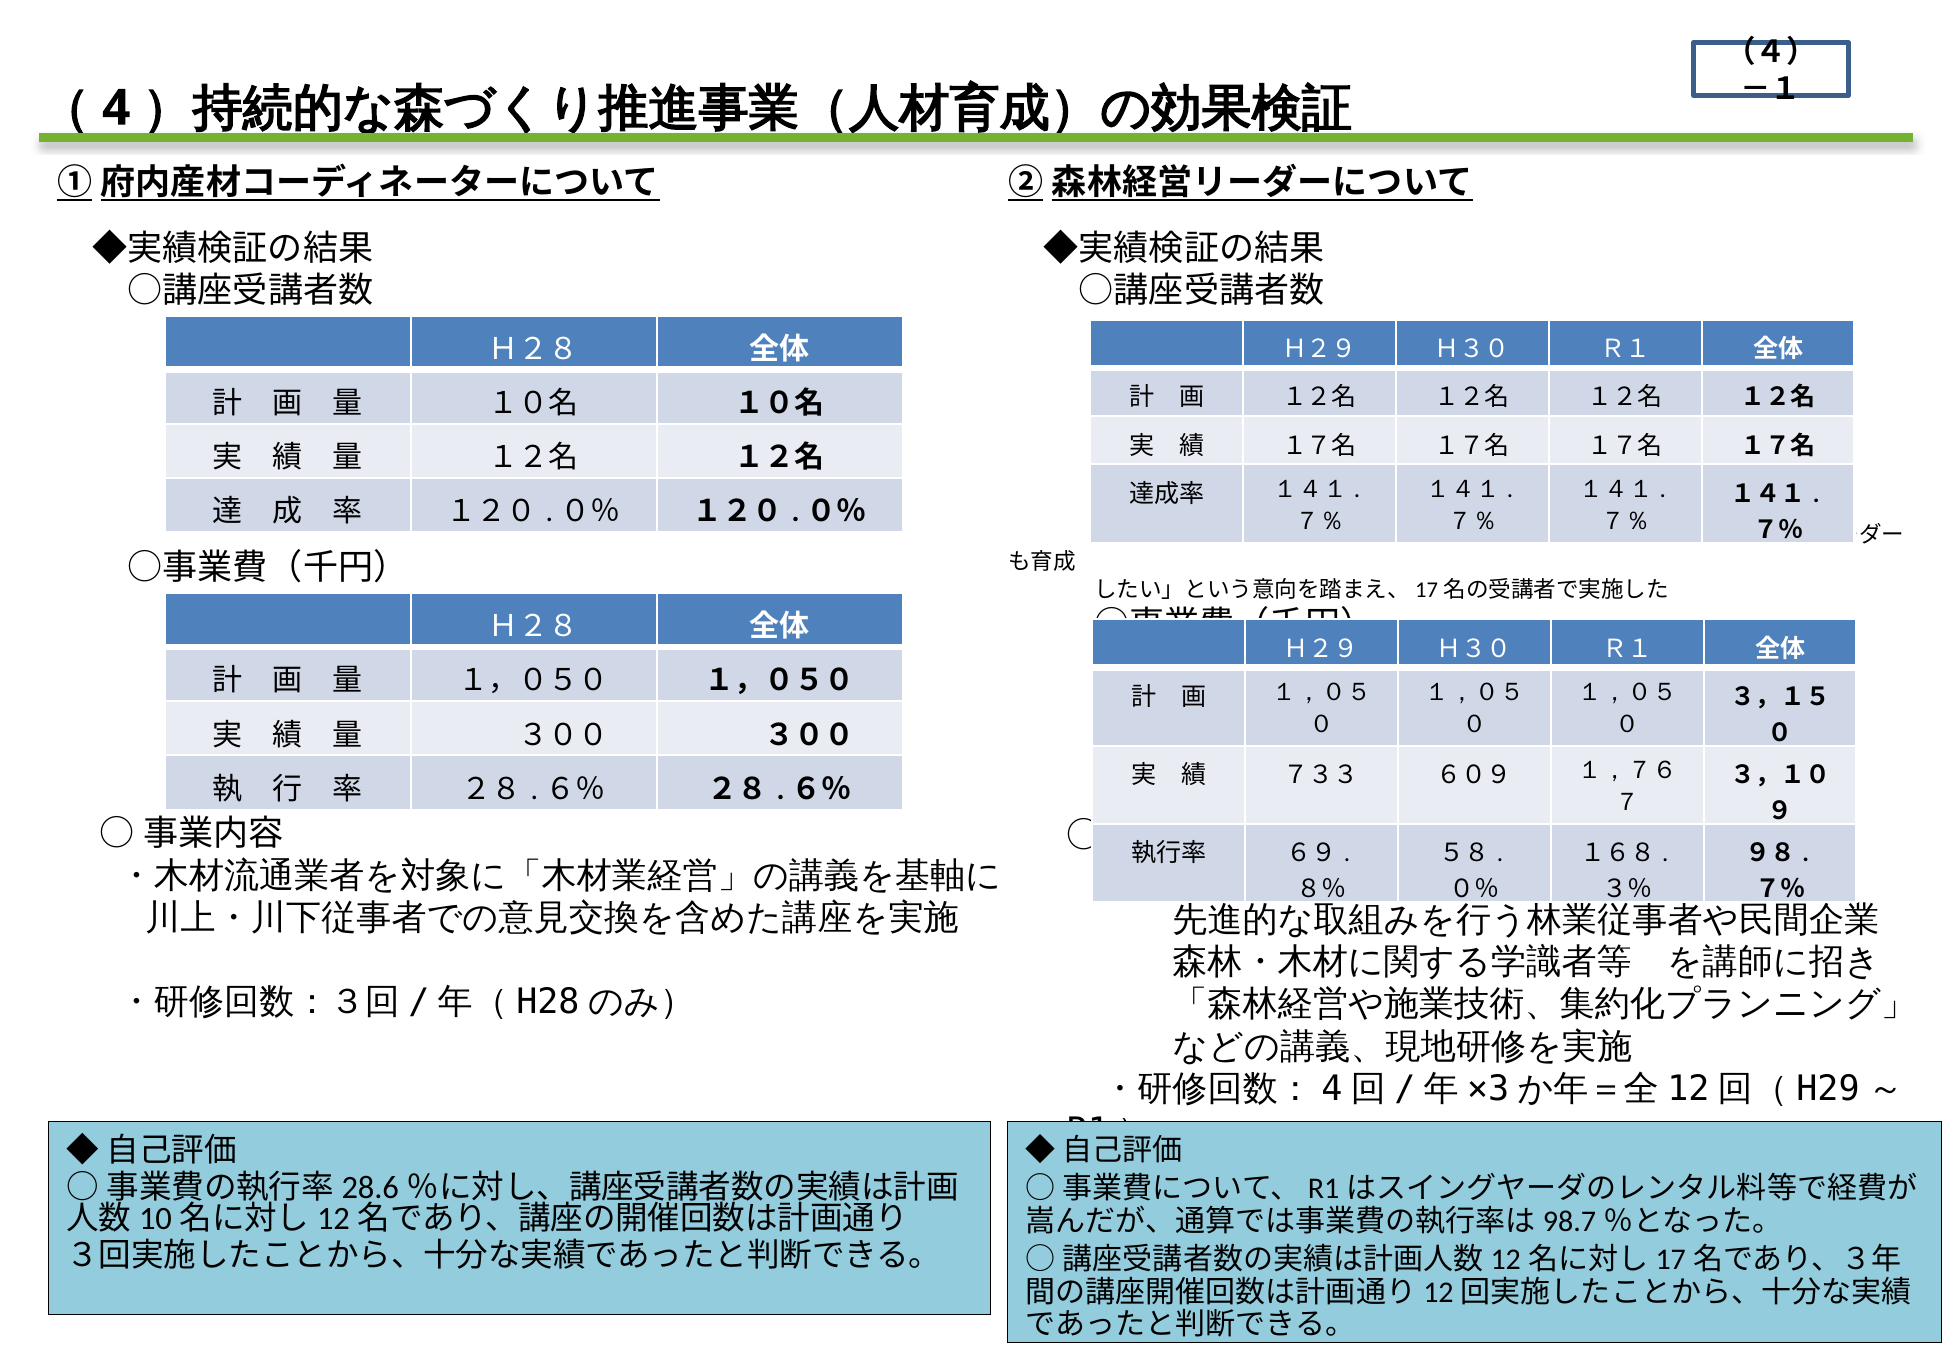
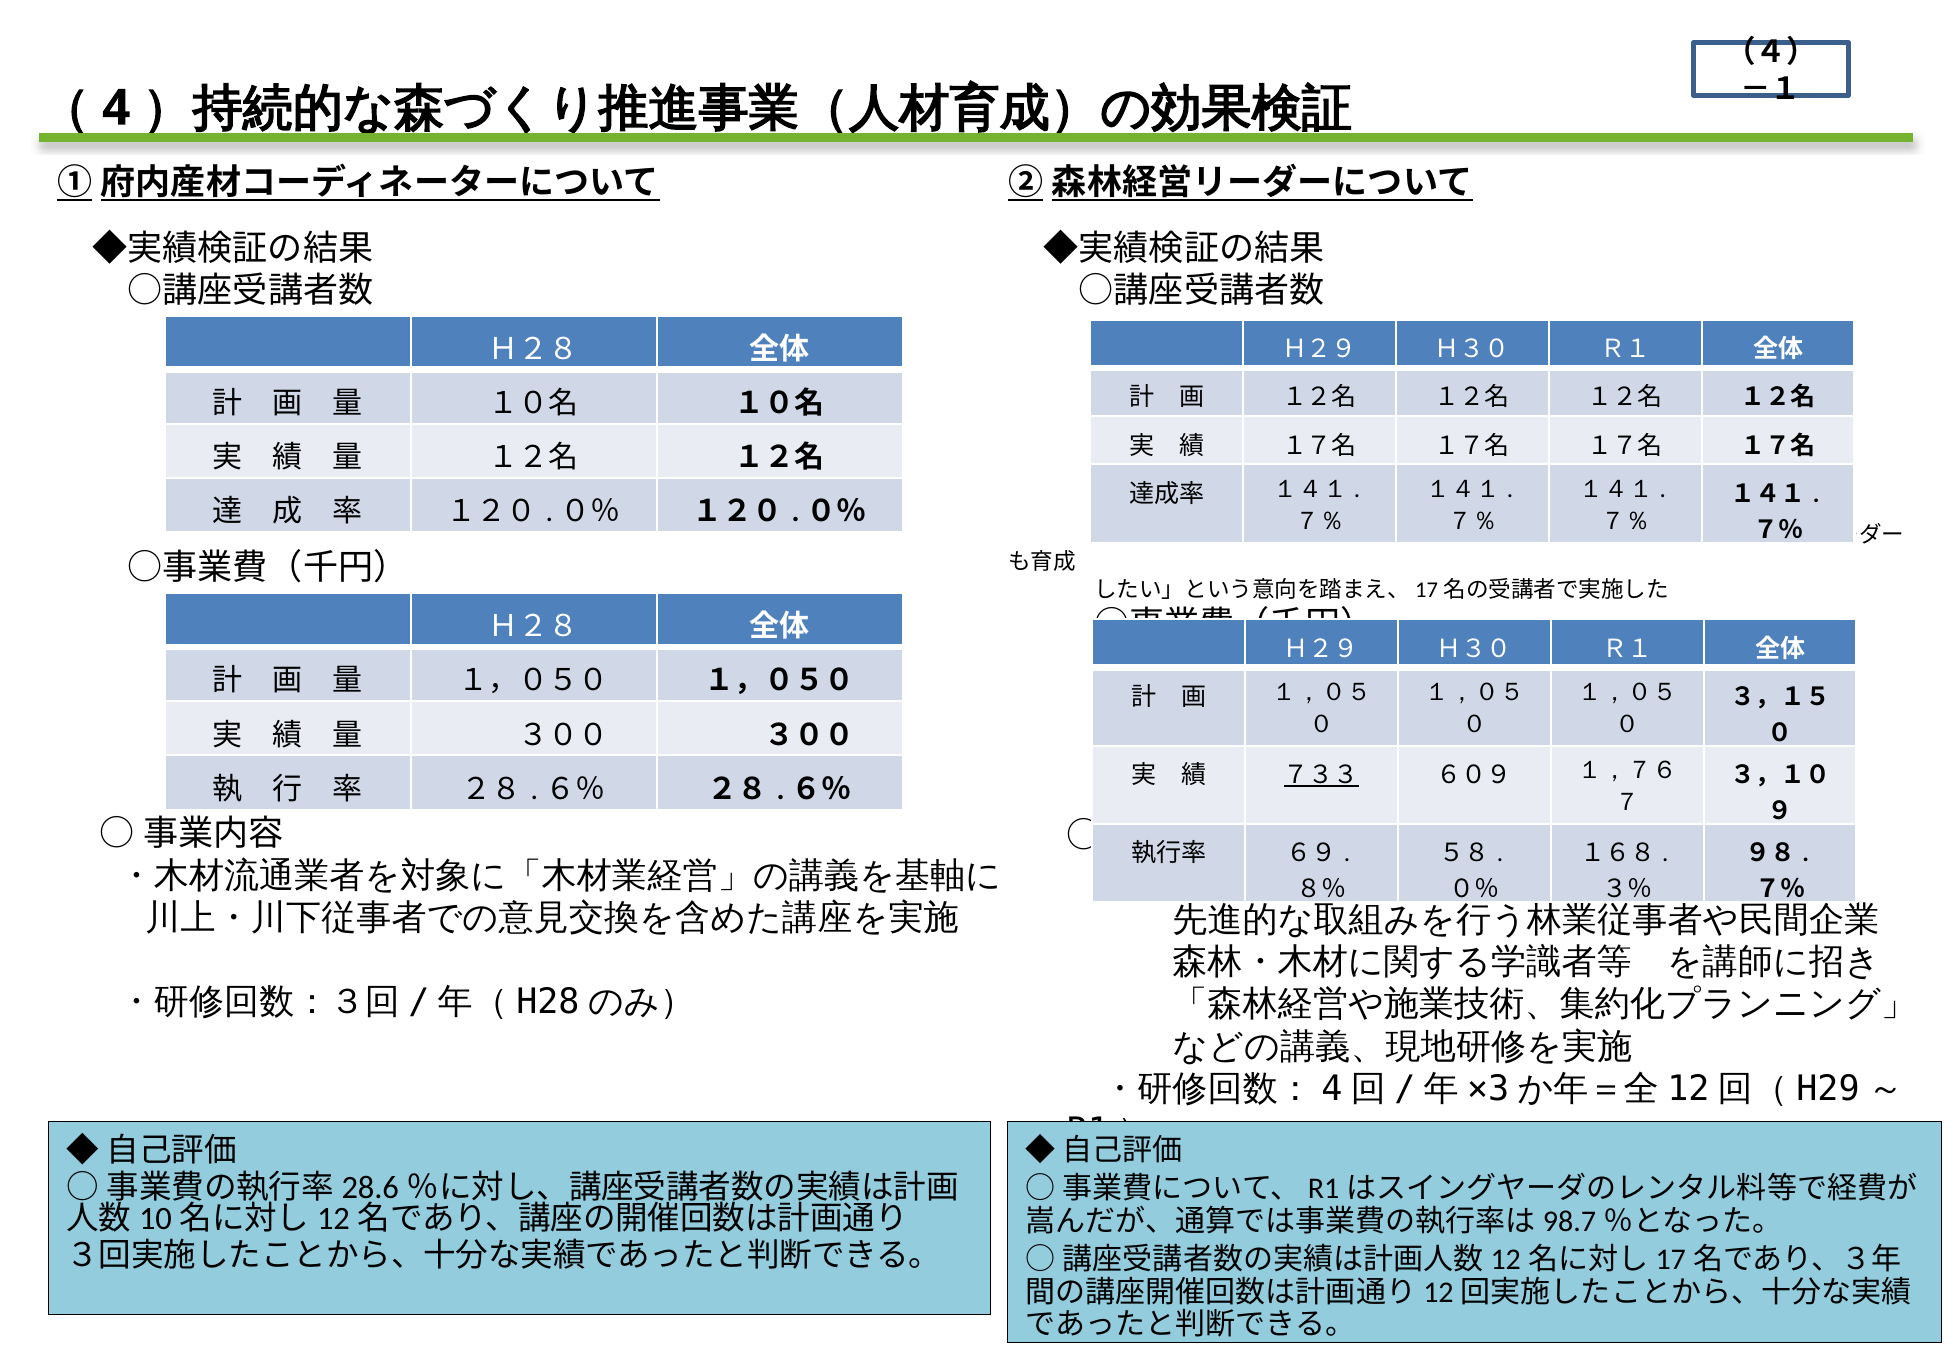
７３３ underline: none -> present (1322, 775)
